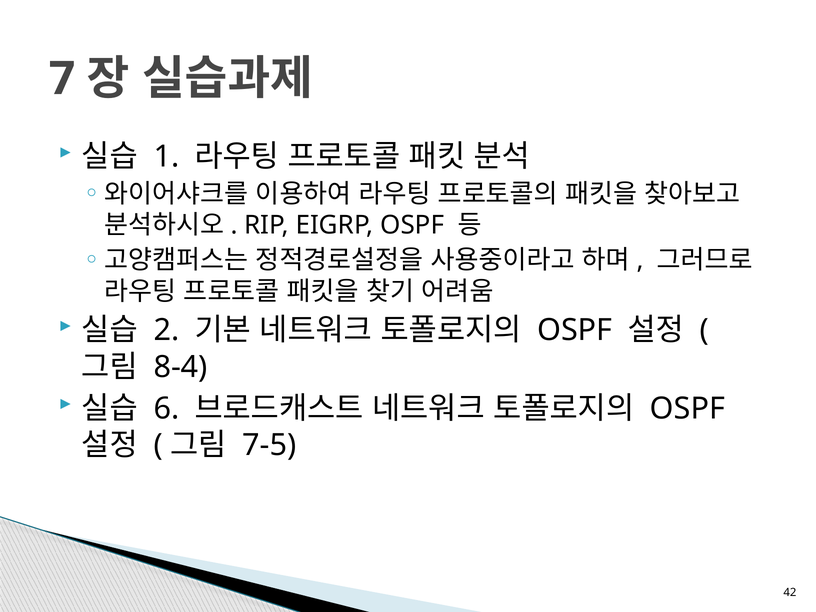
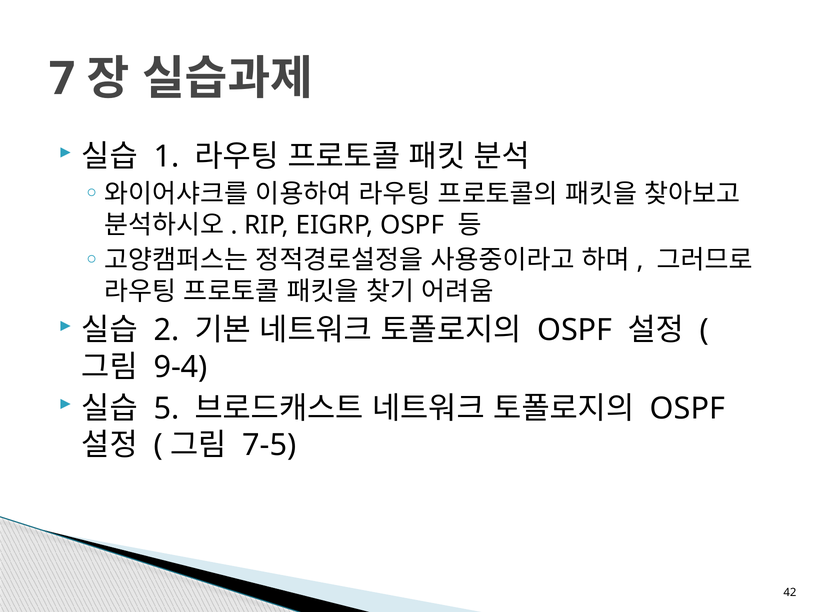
8-4: 8-4 -> 9-4 (181, 367)
6: 6 -> 5 (166, 408)
